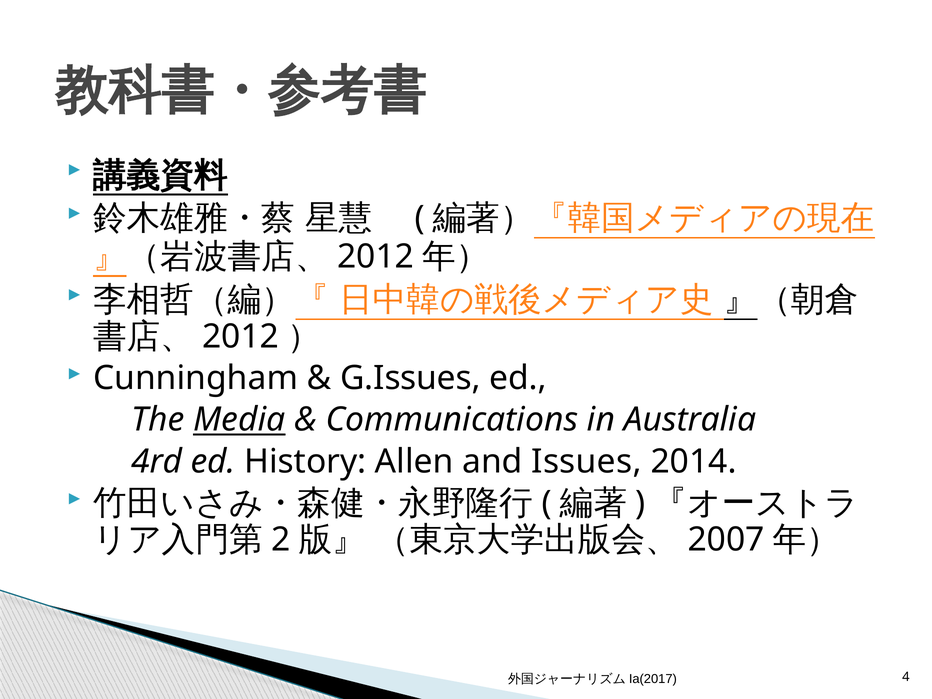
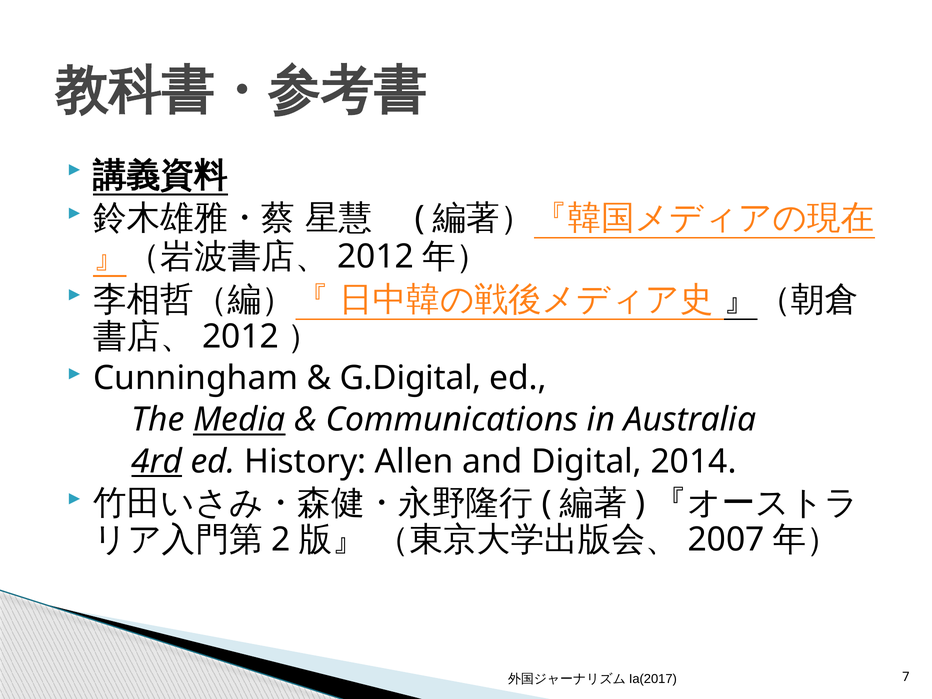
G.Issues: G.Issues -> G.Digital (411, 378)
4rd underline: none -> present (157, 461)
Issues: Issues -> Digital (587, 461)
4: 4 -> 7 (906, 677)
